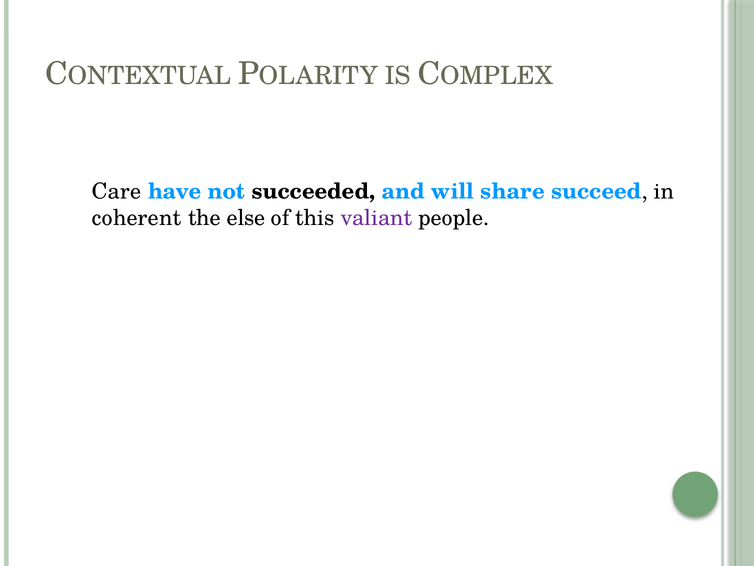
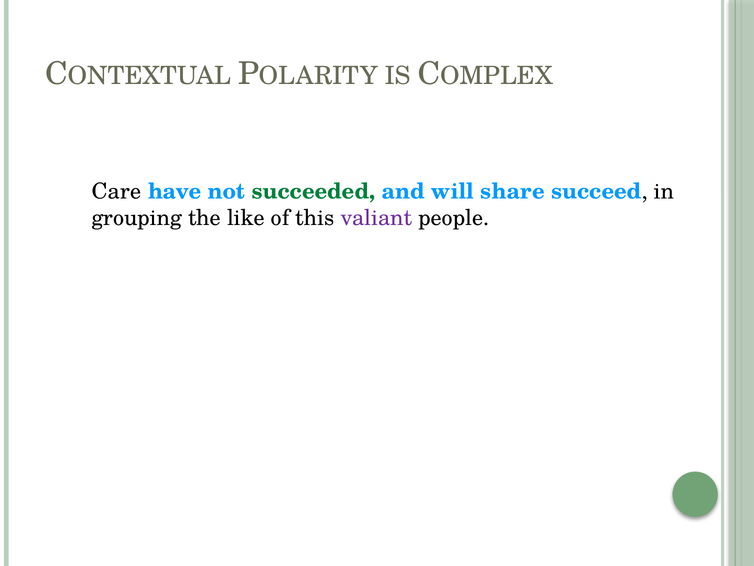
succeeded colour: black -> green (313, 191)
coherent: coherent -> grouping (137, 218)
else: else -> like (246, 218)
